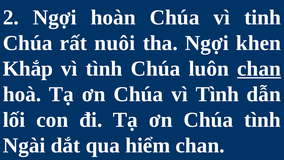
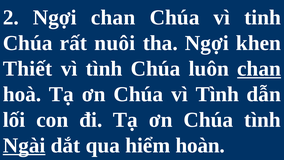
Ngợi hoàn: hoàn -> chan (113, 17)
Khắp: Khắp -> Thiết (28, 69)
Ngài underline: none -> present (24, 145)
hiểm chan: chan -> hoàn (200, 145)
